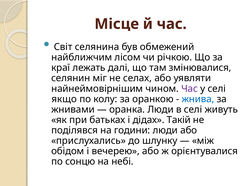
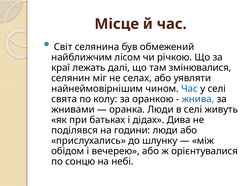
Час colour: purple -> blue (190, 89)
якщо: якщо -> свята (64, 99)
Такій: Такій -> Дива (179, 120)
